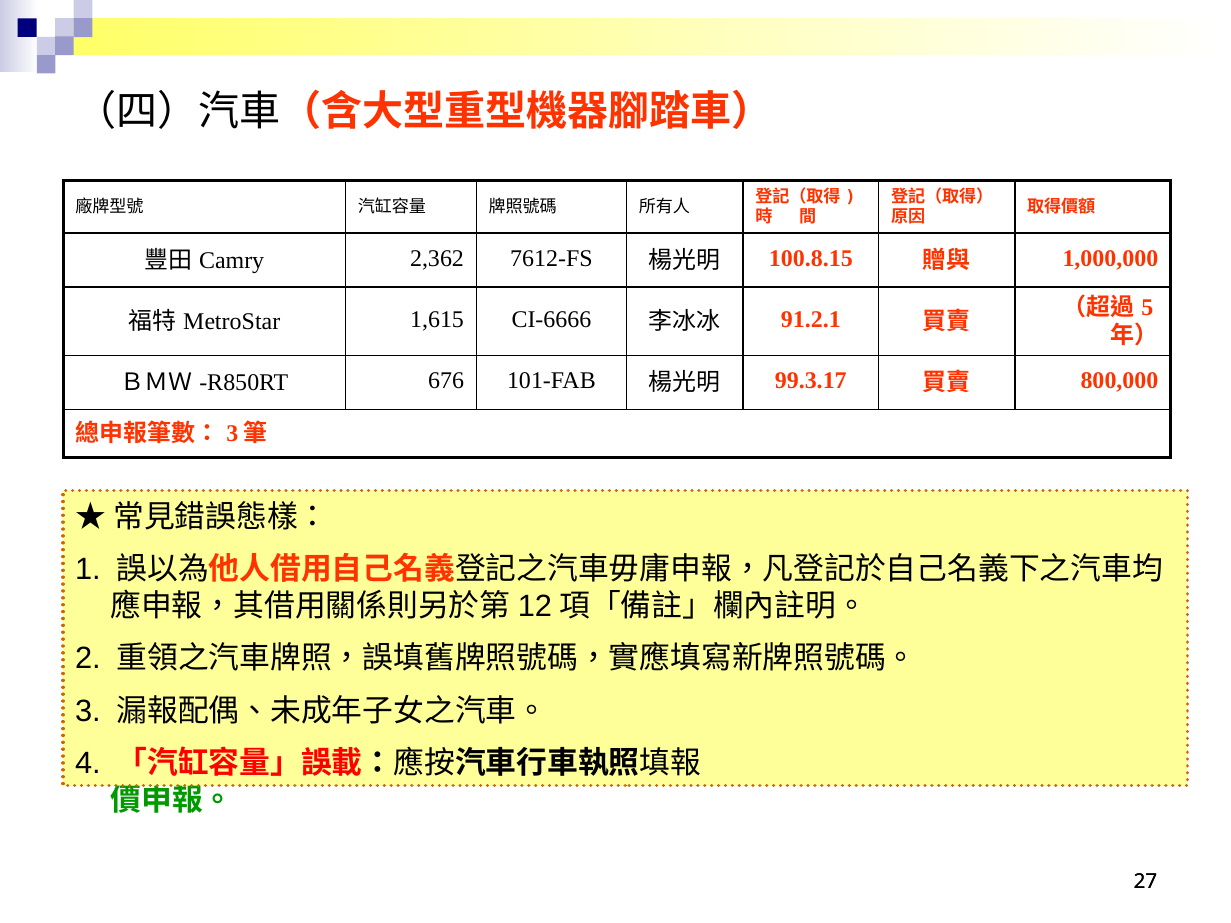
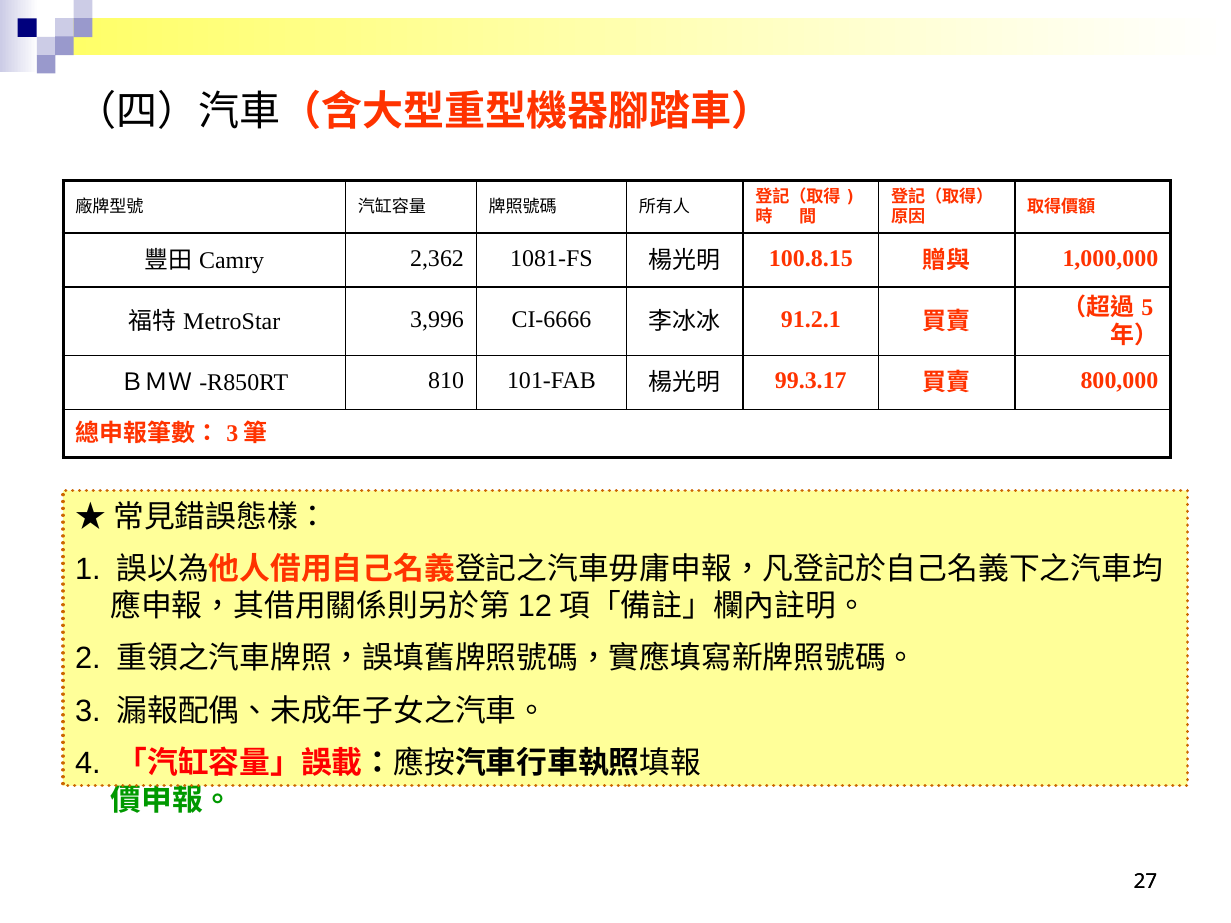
7612-FS: 7612-FS -> 1081-FS (551, 259)
1,615: 1,615 -> 3,996 (437, 320)
676: 676 -> 810 (446, 381)
